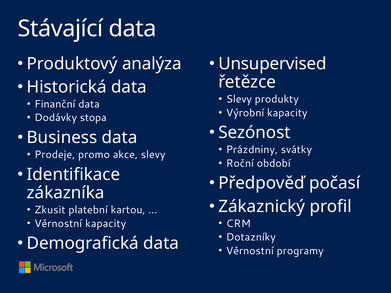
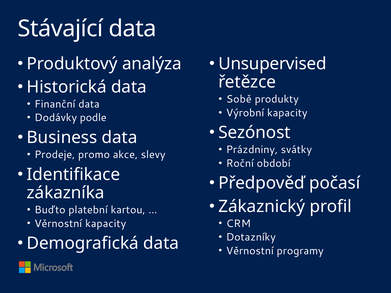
Slevy: Slevy -> Sobě (239, 99)
stopa: stopa -> podle (93, 118)
Zkusit: Zkusit -> Buďto (50, 210)
